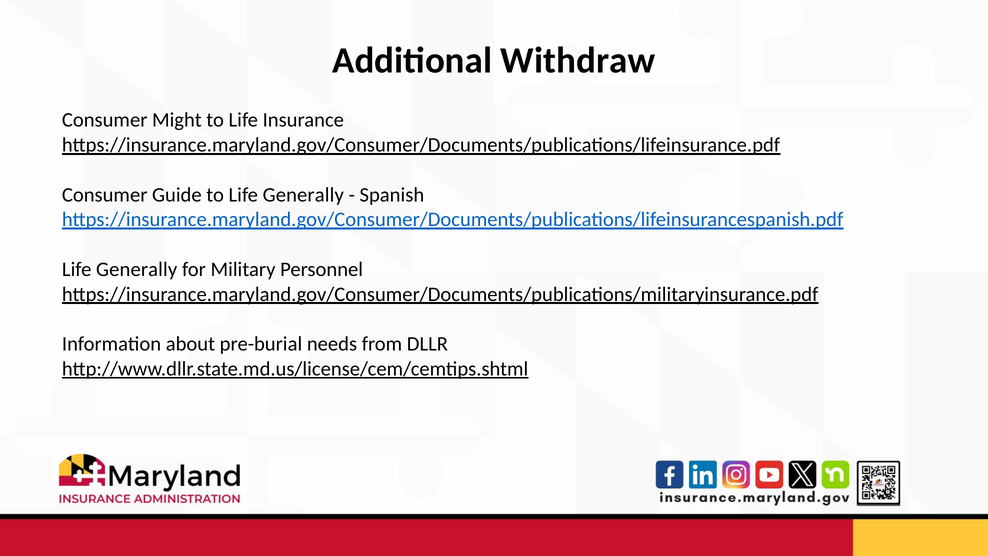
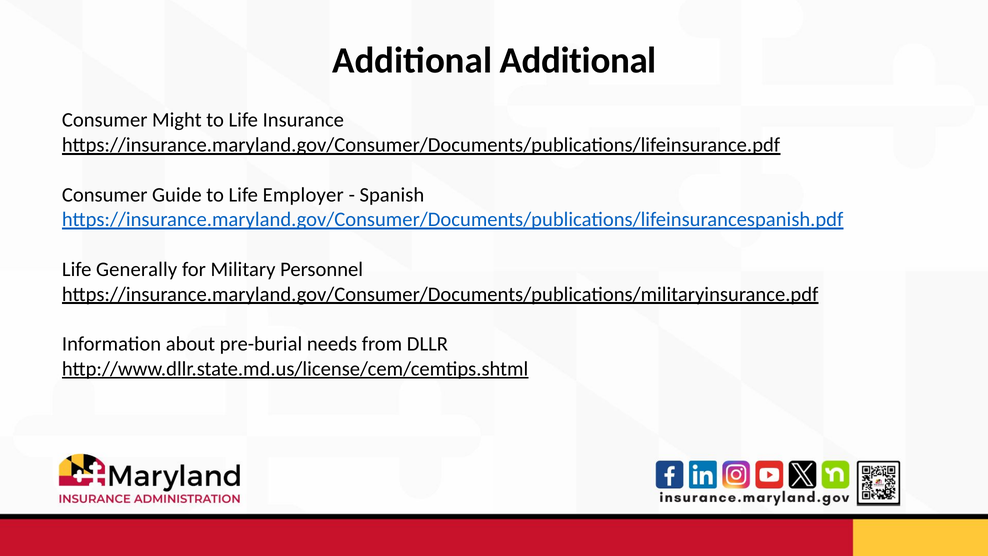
Additional Withdraw: Withdraw -> Additional (578, 61)
to Life Generally: Generally -> Employer (303, 195)
